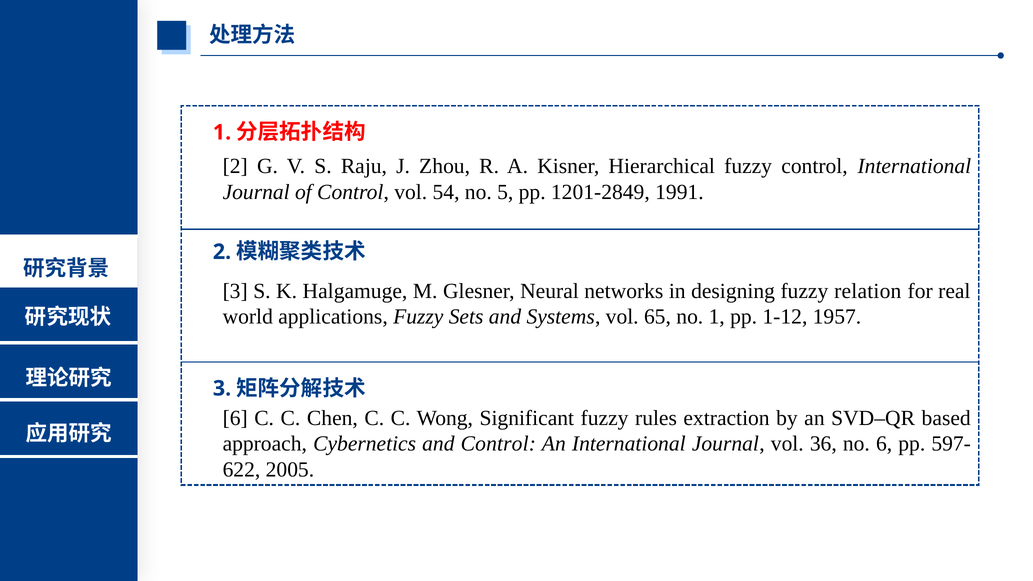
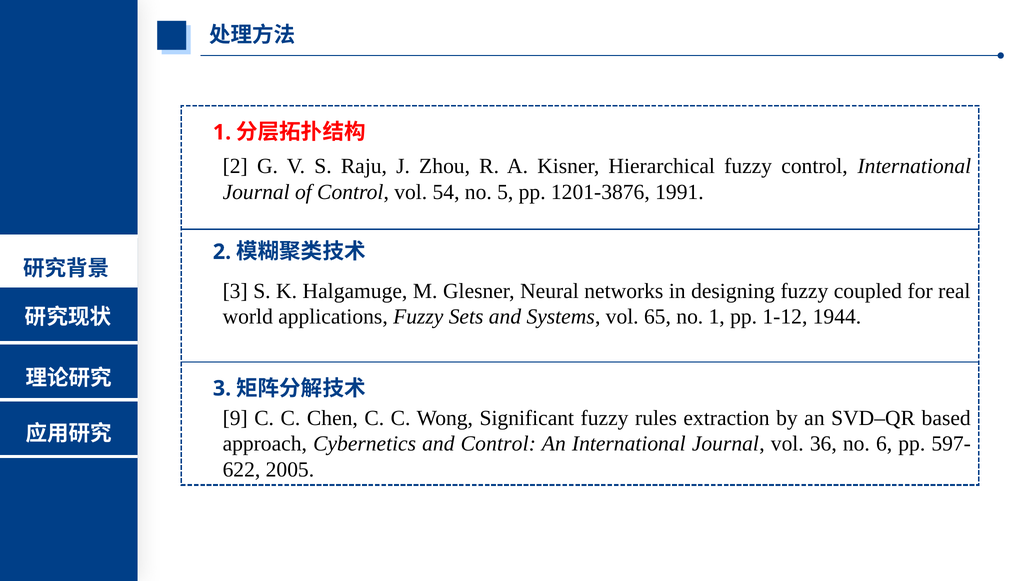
1201-2849: 1201-2849 -> 1201-3876 (600, 192)
relation: relation -> coupled (868, 291)
1957: 1957 -> 1944 (837, 317)
6: 6 -> 9 (235, 418)
